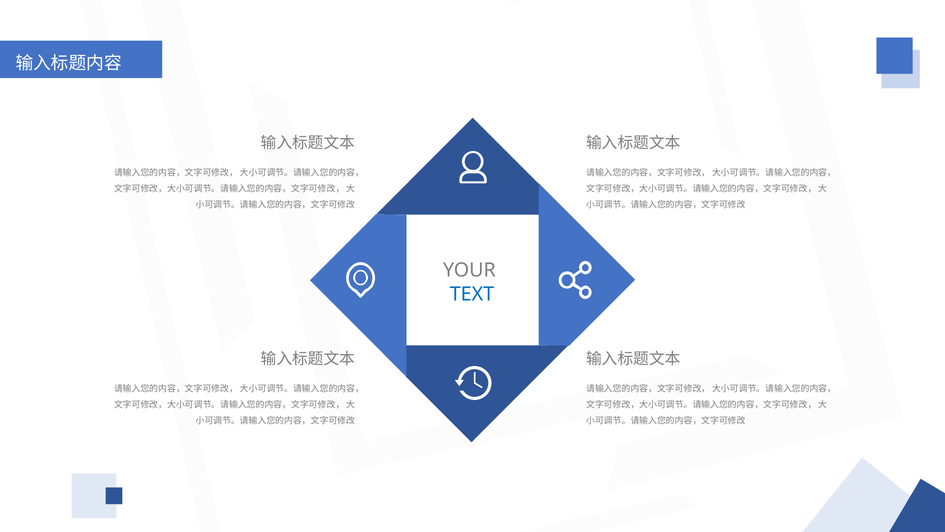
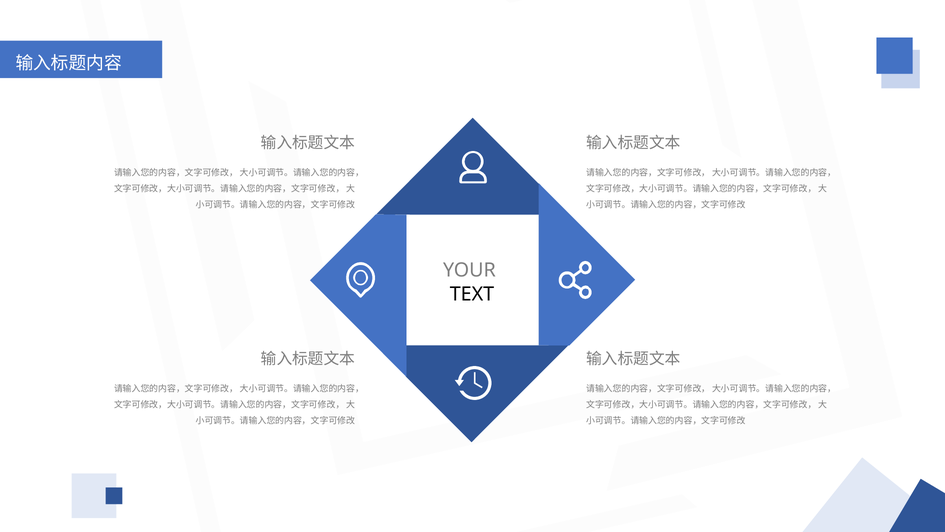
TEXT colour: blue -> black (472, 294)
